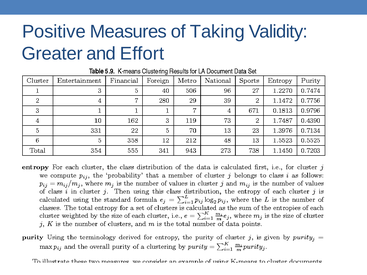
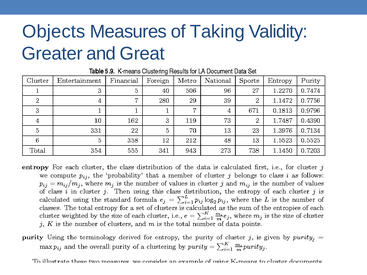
Positive: Positive -> Objects (54, 32)
Effort: Effort -> Great (142, 54)
